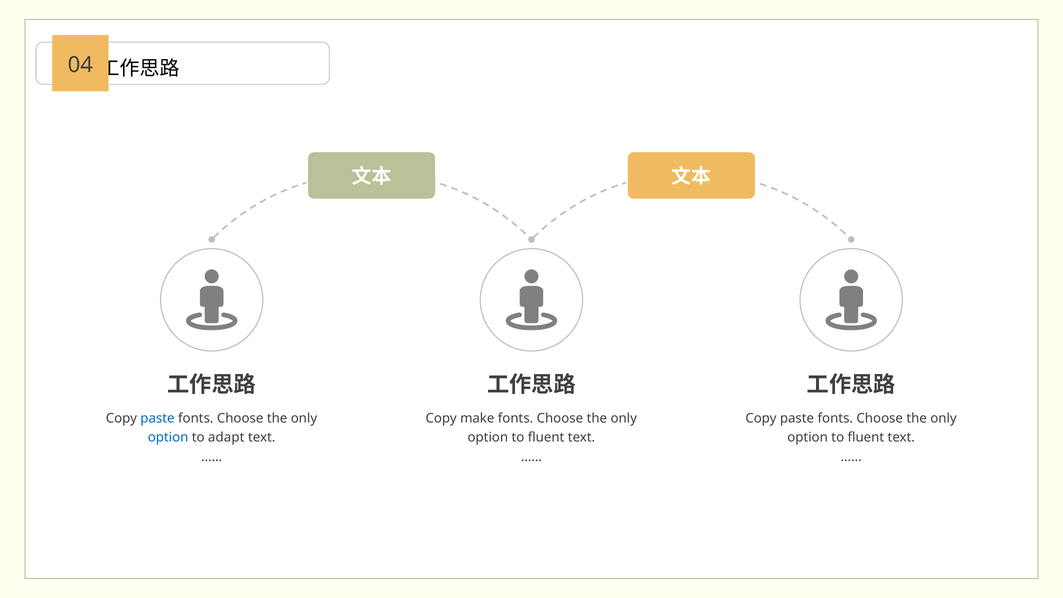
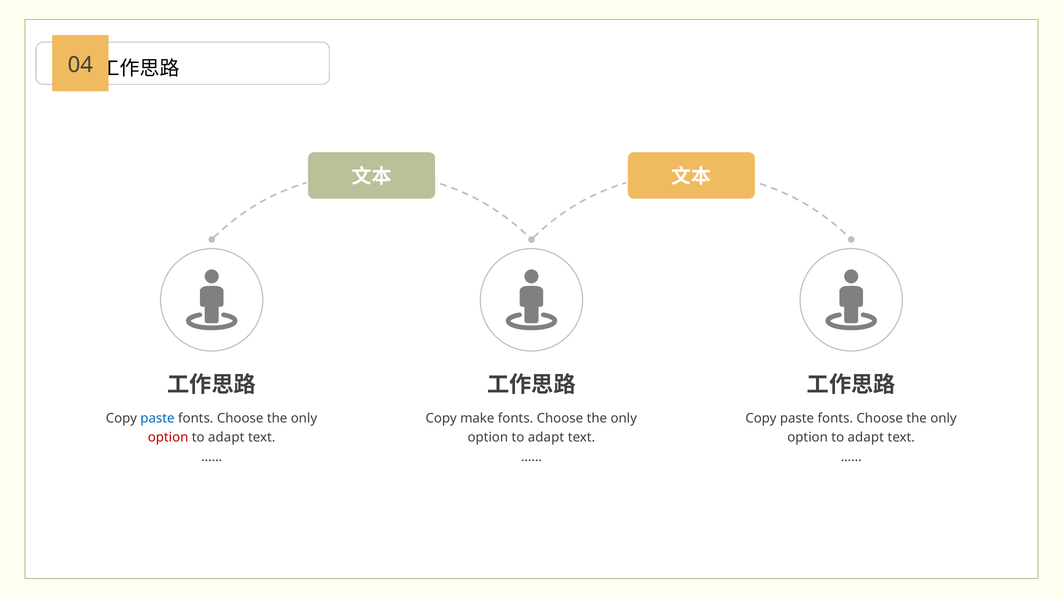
option colour: blue -> red (168, 438)
fluent: fluent -> adapt (546, 438)
fluent: fluent -> adapt (866, 438)
